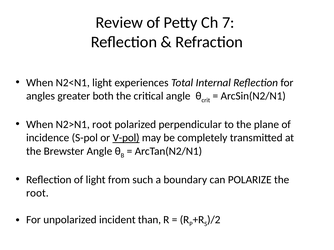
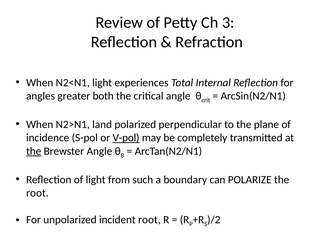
7: 7 -> 3 (228, 23)
N2>N1 root: root -> land (102, 125)
the underline: none -> present (34, 151)
incident than: than -> root (149, 220)
